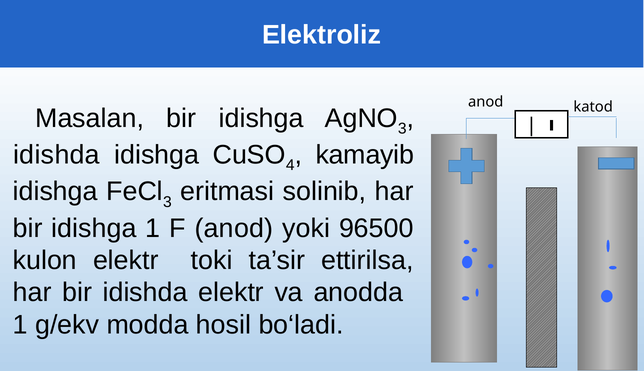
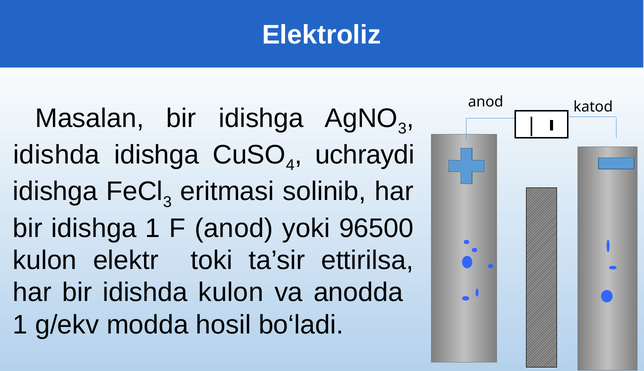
kamayib: kamayib -> uchraydi (365, 155)
idishda elektr: elektr -> kulon (231, 293)
